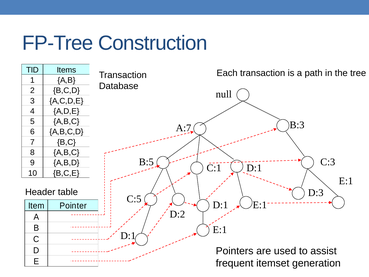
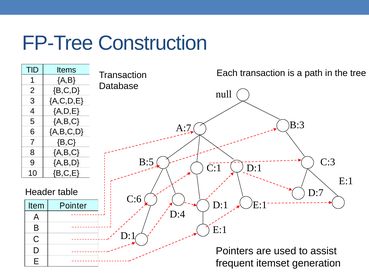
D:3: D:3 -> D:7 (316, 193)
C:5: C:5 -> C:6 (134, 199)
D:2: D:2 -> D:4 (177, 214)
